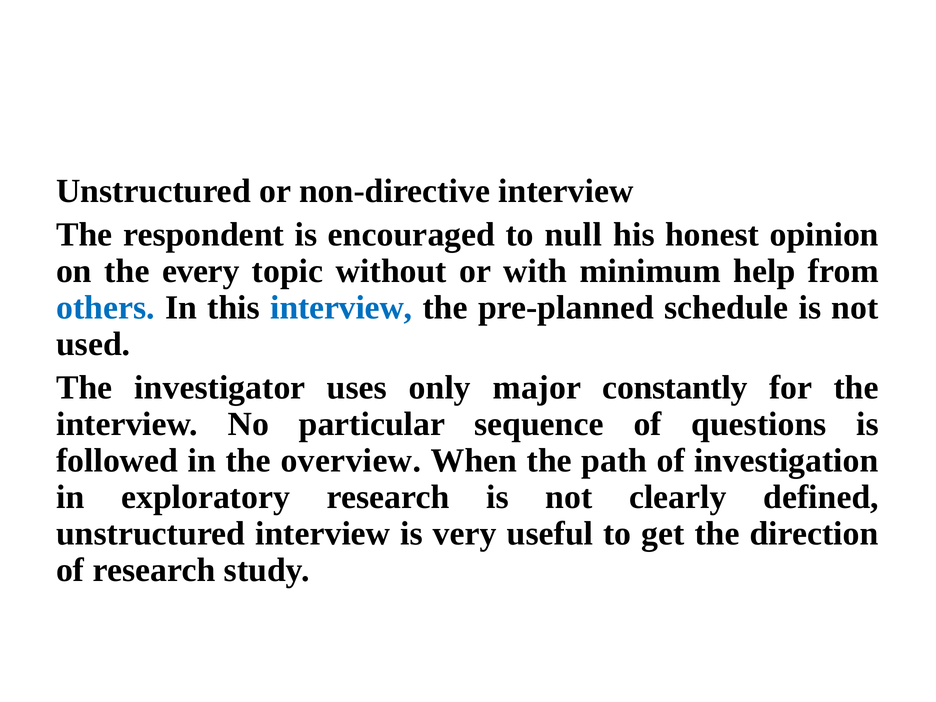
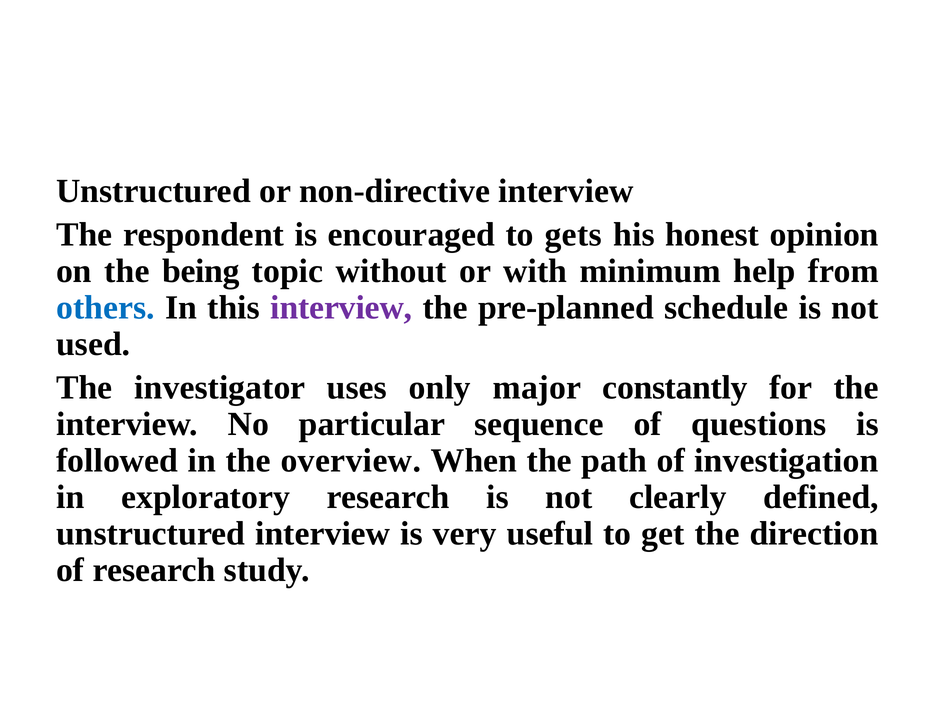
null: null -> gets (573, 235)
every: every -> being (201, 271)
interview colour: blue -> purple (341, 308)
